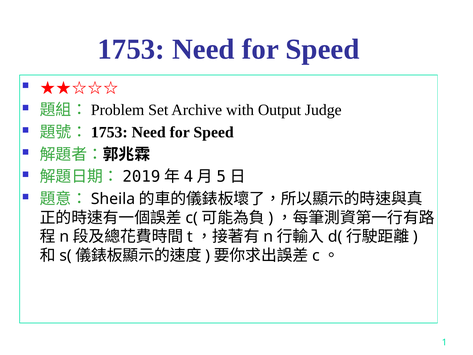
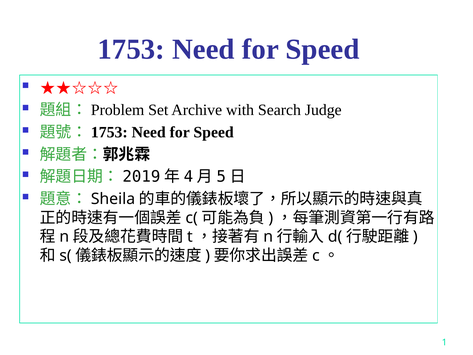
Output: Output -> Search (279, 110)
